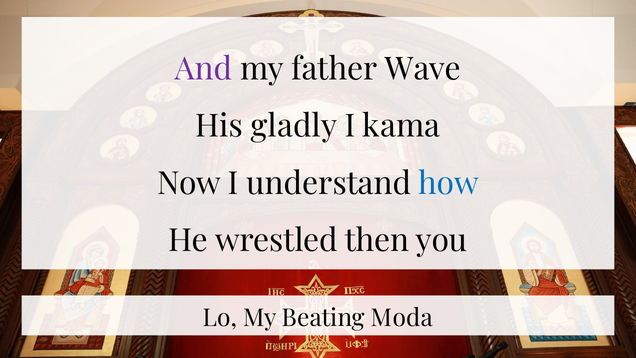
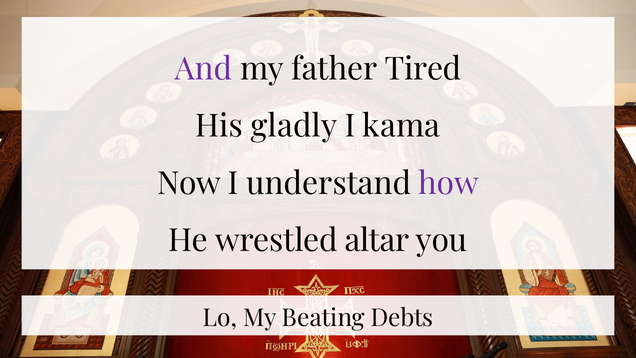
Wave: Wave -> Tired (423, 69)
how colour: blue -> purple (448, 183)
then: then -> altar (377, 241)
Moda: Moda -> Debts (402, 318)
